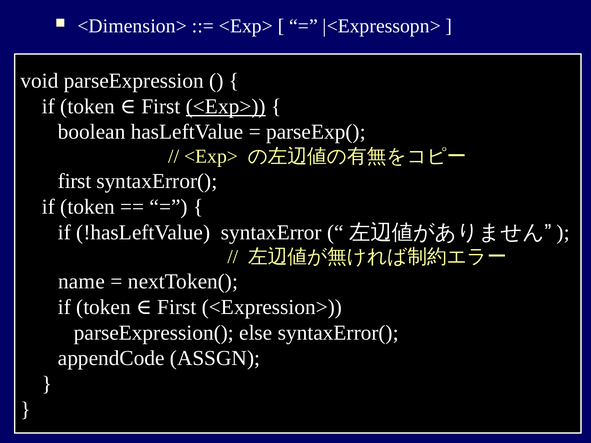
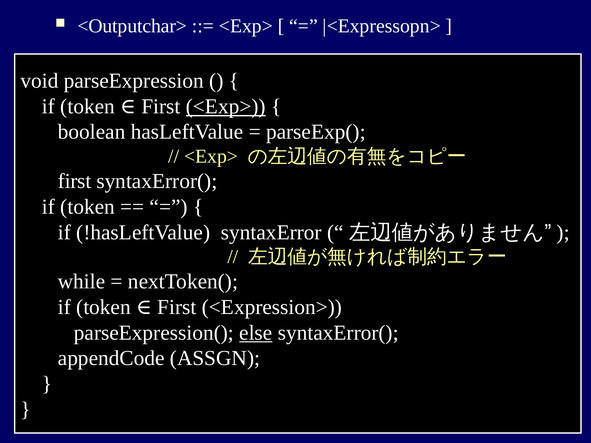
<Dimension>: <Dimension> -> <Outputchar> (132, 26)
name: name -> while (82, 282)
else underline: none -> present (256, 333)
